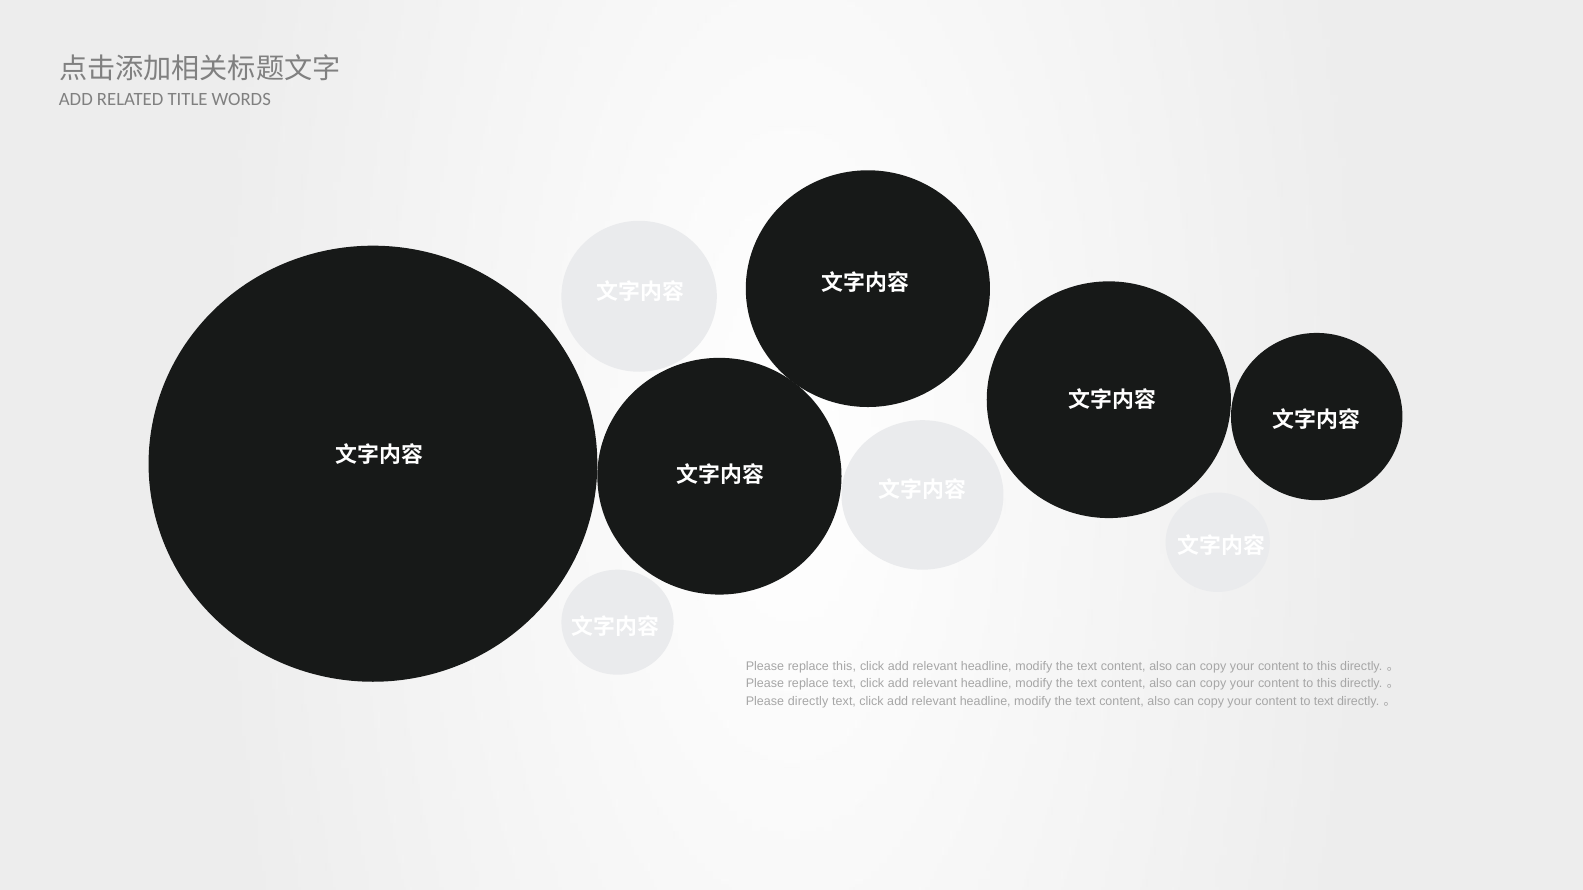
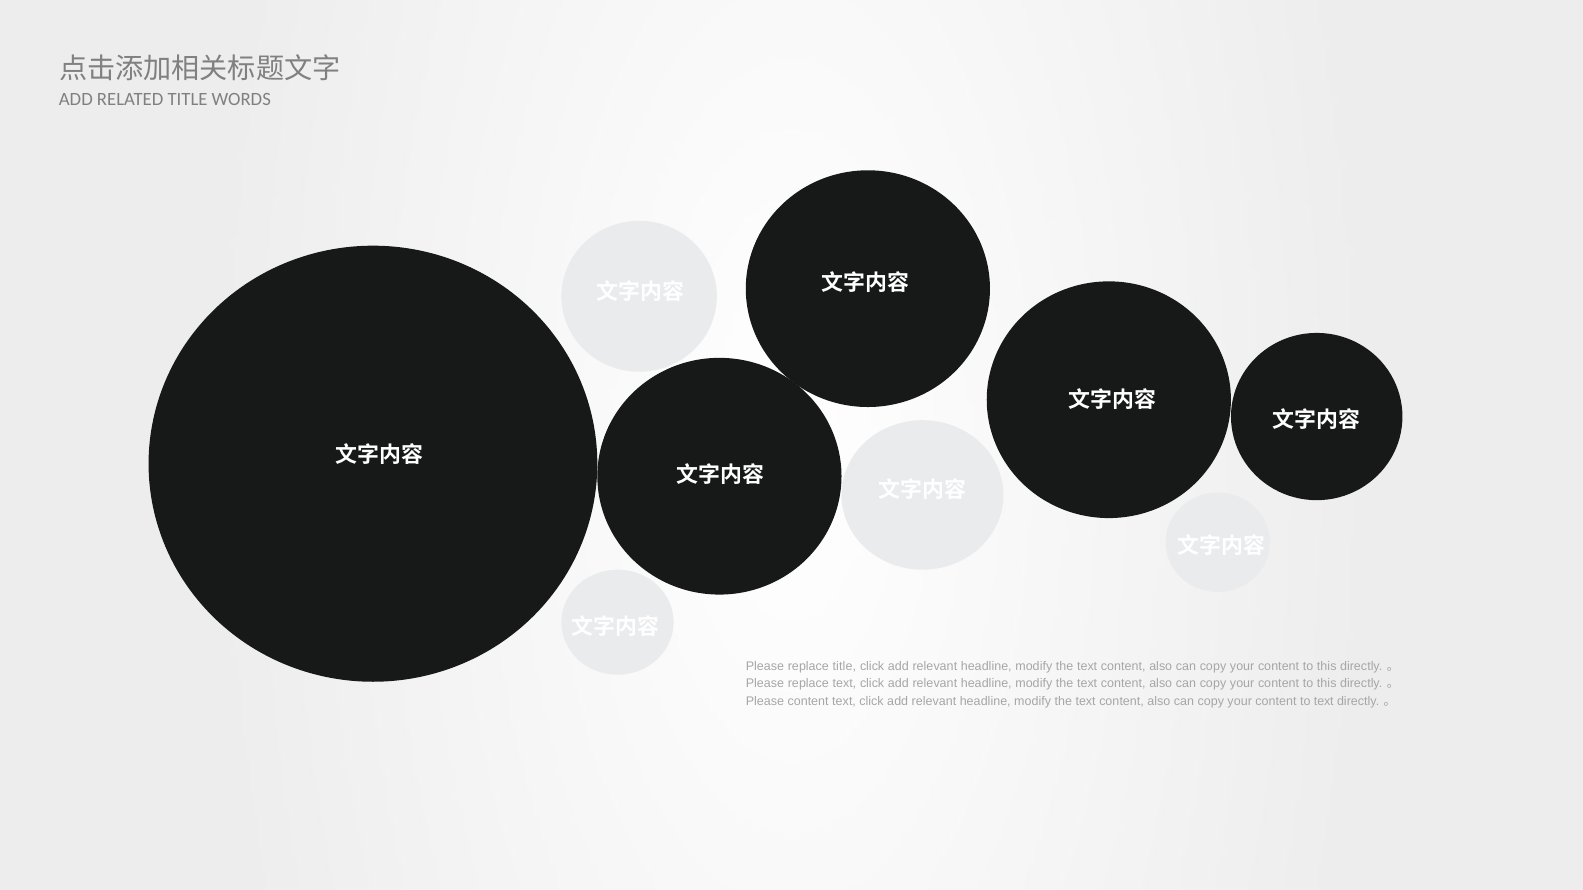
replace this: this -> title (844, 666)
Please directly: directly -> content (808, 702)
